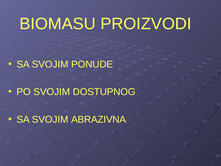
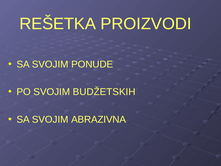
BIOMASU: BIOMASU -> REŠETKA (58, 24)
DOSTUPNOG: DOSTUPNOG -> BUDŽETSKIH (104, 92)
